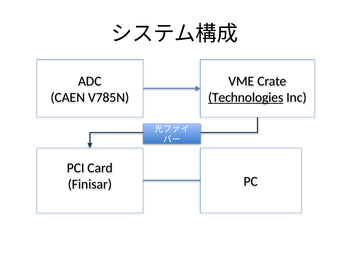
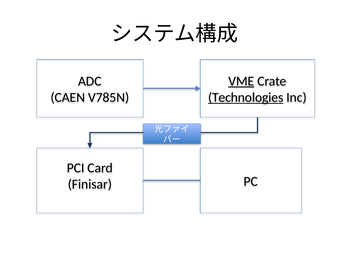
VME underline: none -> present (241, 81)
